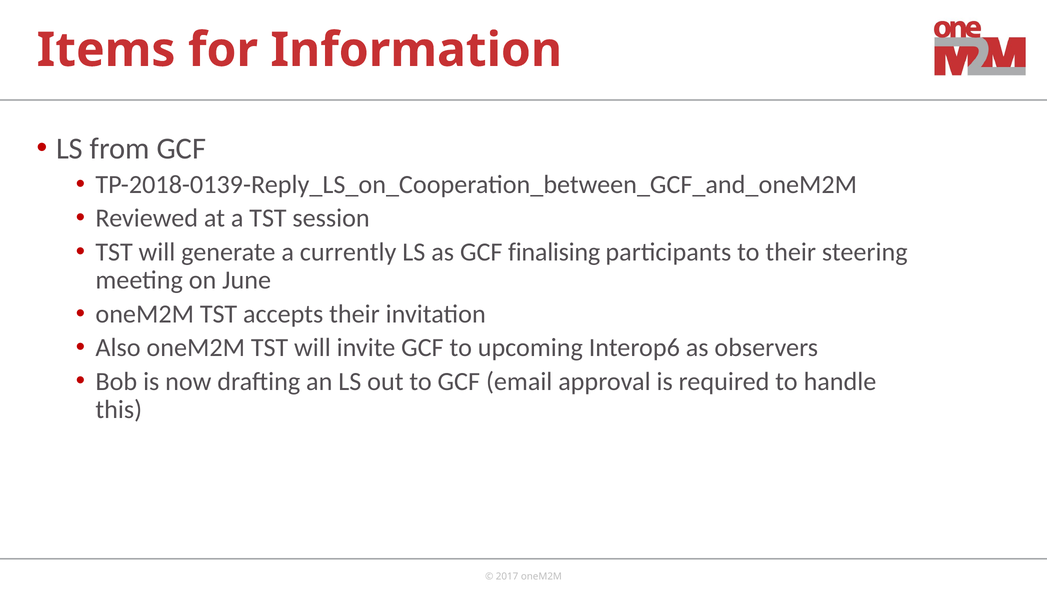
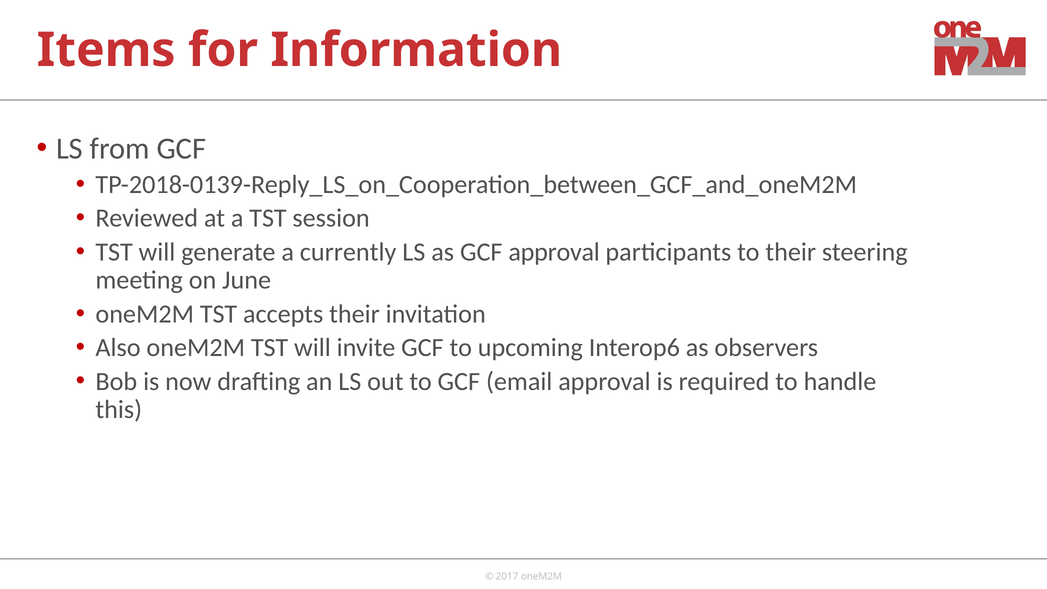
GCF finalising: finalising -> approval (554, 252)
